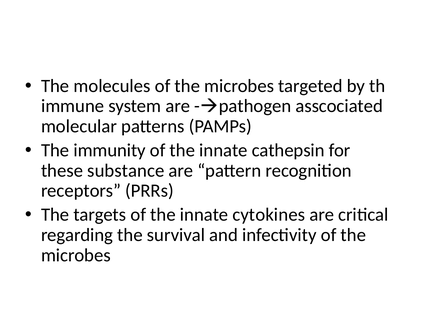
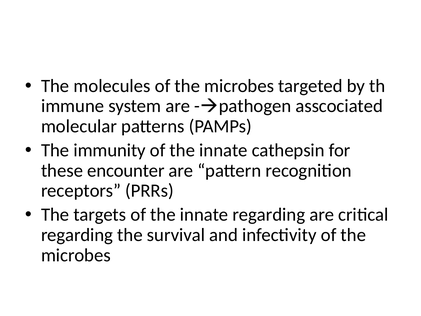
substance: substance -> encounter (126, 170)
innate cytokines: cytokines -> regarding (269, 215)
